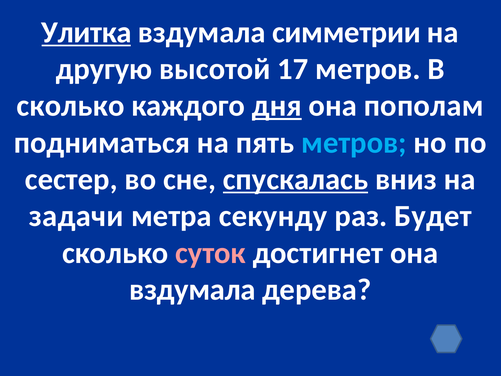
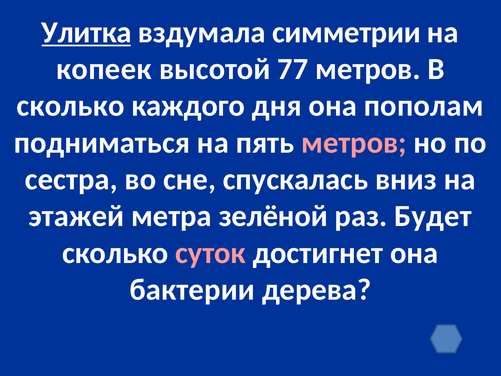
другую: другую -> копеек (104, 69)
17: 17 -> 77 (293, 69)
дня underline: present -> none (277, 106)
метров colour: light blue -> pink (354, 143)
сестер: сестер -> сестра (71, 179)
спускалась underline: present -> none (296, 179)
задачи: задачи -> этажей (76, 216)
секунду: секунду -> зелёной (273, 216)
вздумала: вздумала -> бактерии (192, 289)
